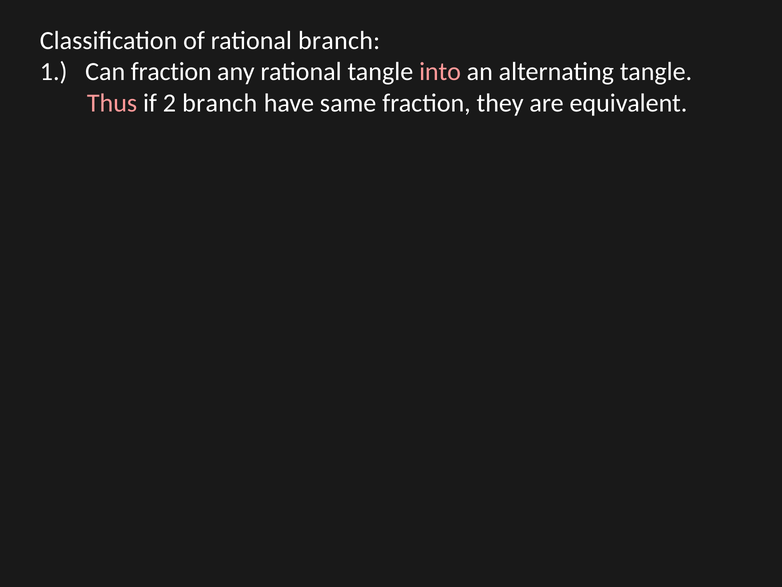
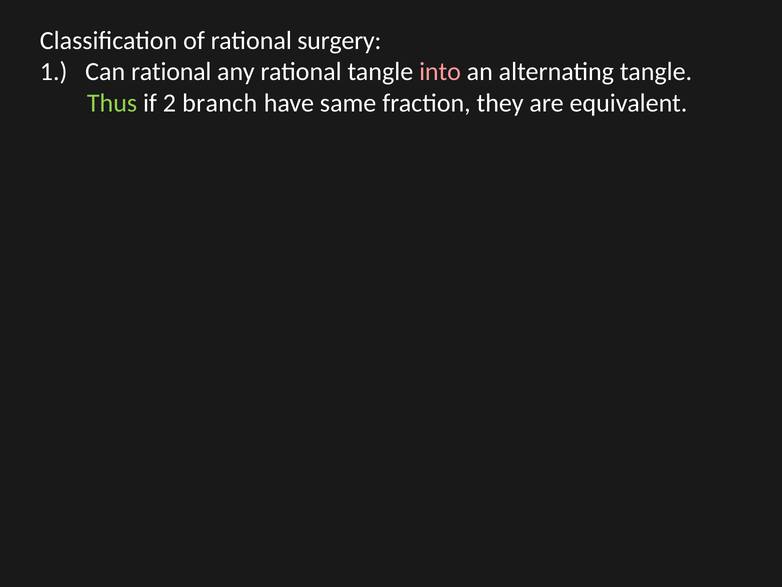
rational branch: branch -> surgery (339, 40)
Can fraction: fraction -> rational (171, 72)
Thus colour: pink -> light green (112, 103)
